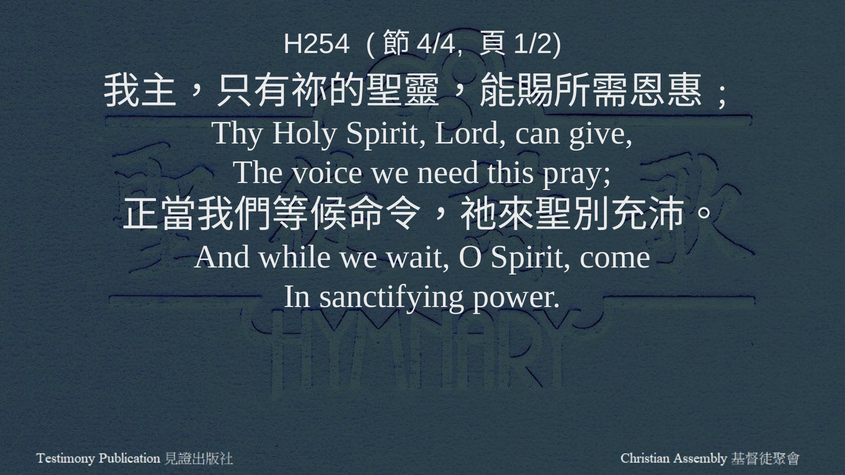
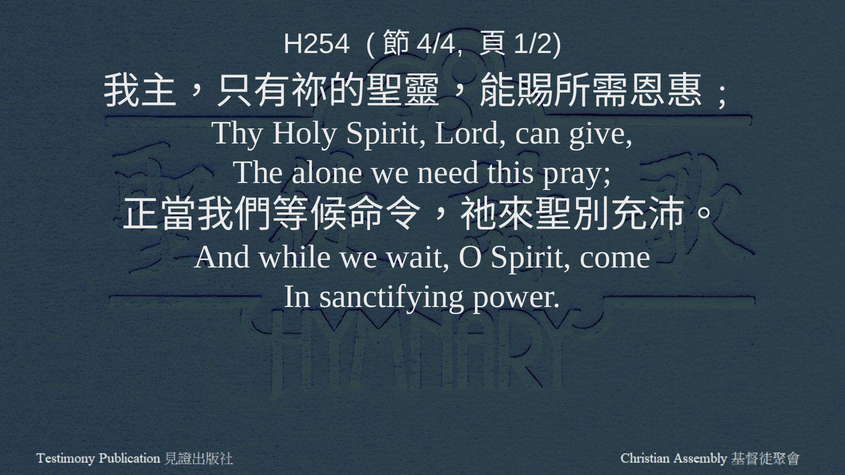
voice: voice -> alone (327, 173)
